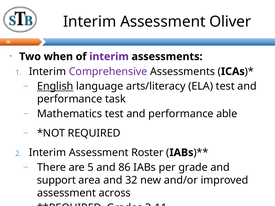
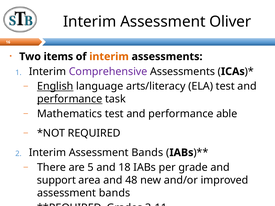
when: when -> items (58, 57)
interim colour: purple -> orange (109, 57)
performance underline: none -> present (70, 99)
Interim Assessment Roster: Roster -> Bands (147, 153)
86: 86 -> 18 (125, 168)
32: 32 -> 48 (131, 180)
across: across -> bands (115, 193)
